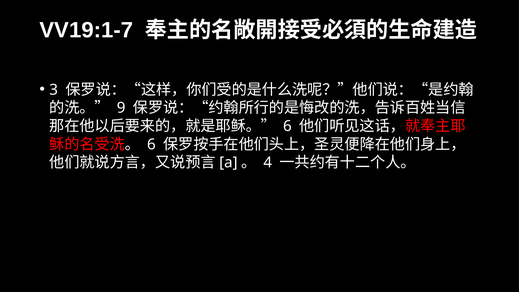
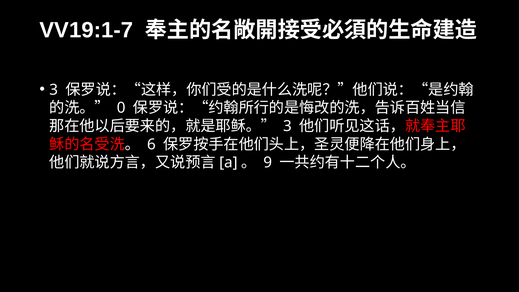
9: 9 -> 0 (121, 108)
6: 6 -> 3 (287, 126)
4: 4 -> 9 (268, 163)
